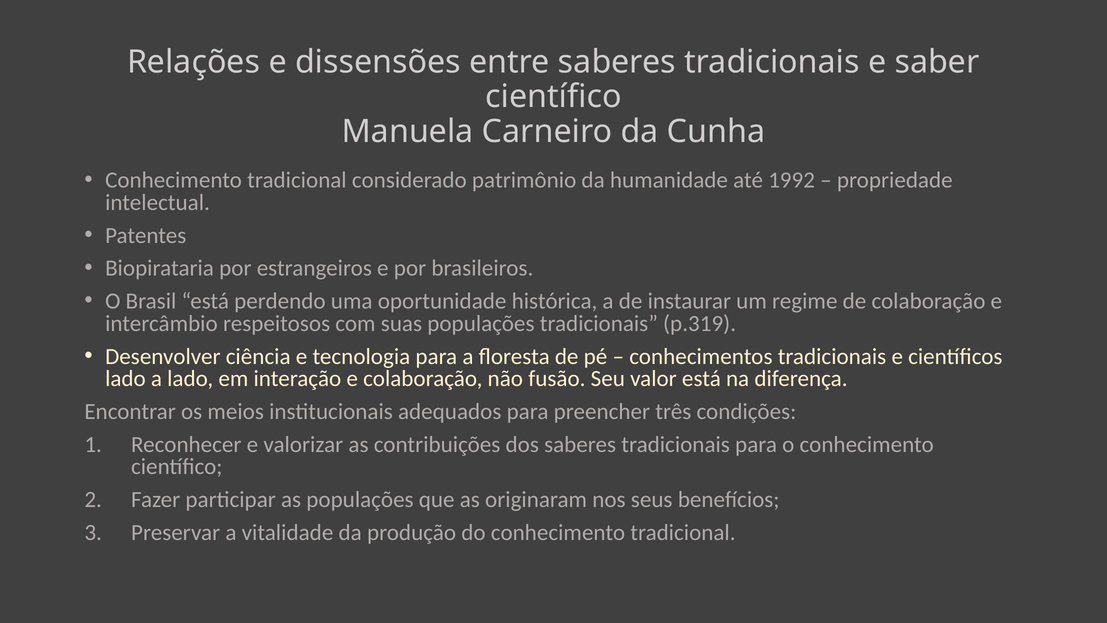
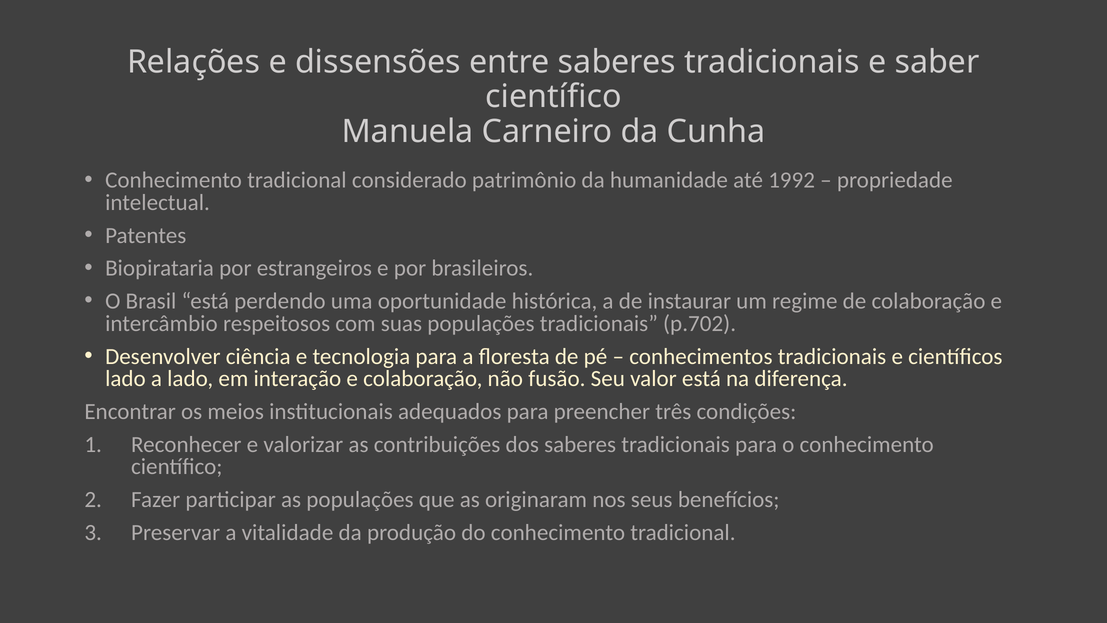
p.319: p.319 -> p.702 (700, 323)
